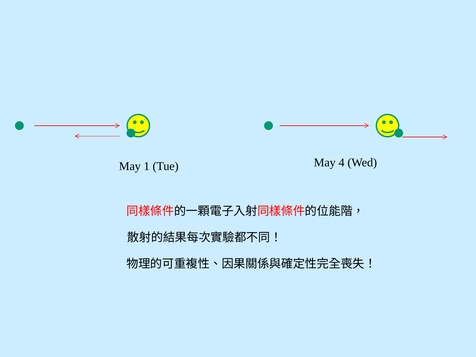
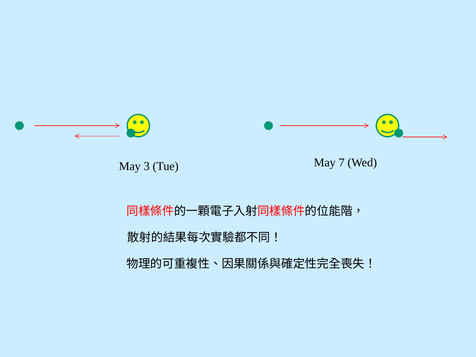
1: 1 -> 3 (147, 166)
4: 4 -> 7 (342, 163)
